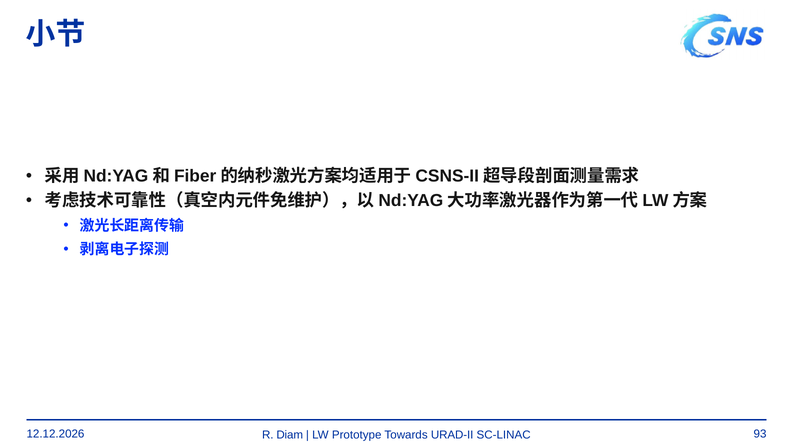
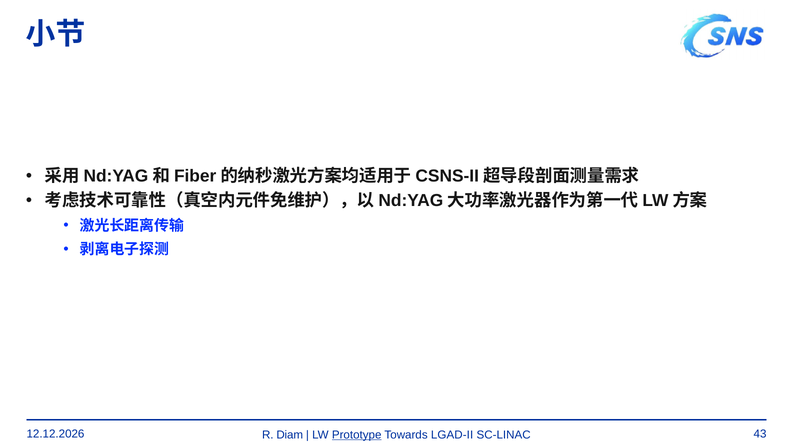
Prototype underline: none -> present (357, 435)
URAD-II: URAD-II -> LGAD-II (452, 435)
93: 93 -> 43 (760, 434)
